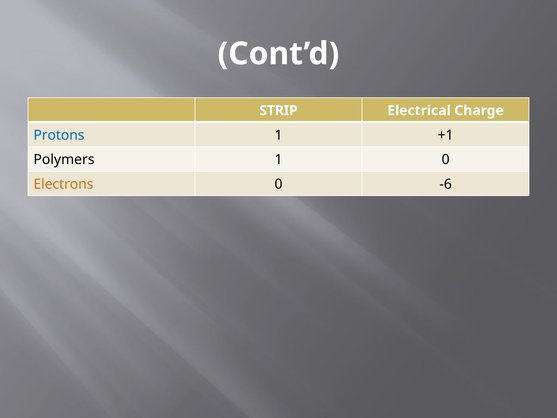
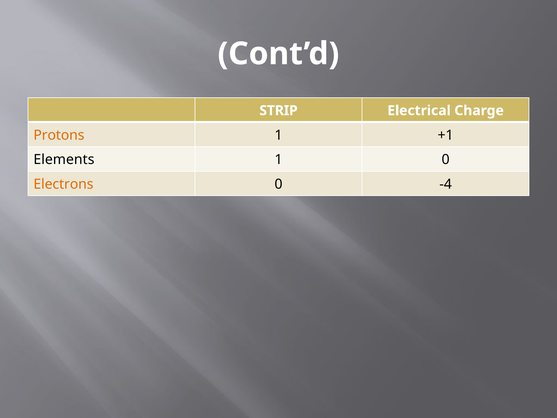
Protons colour: blue -> orange (59, 135)
Polymers: Polymers -> Elements (64, 160)
-6: -6 -> -4 (446, 184)
